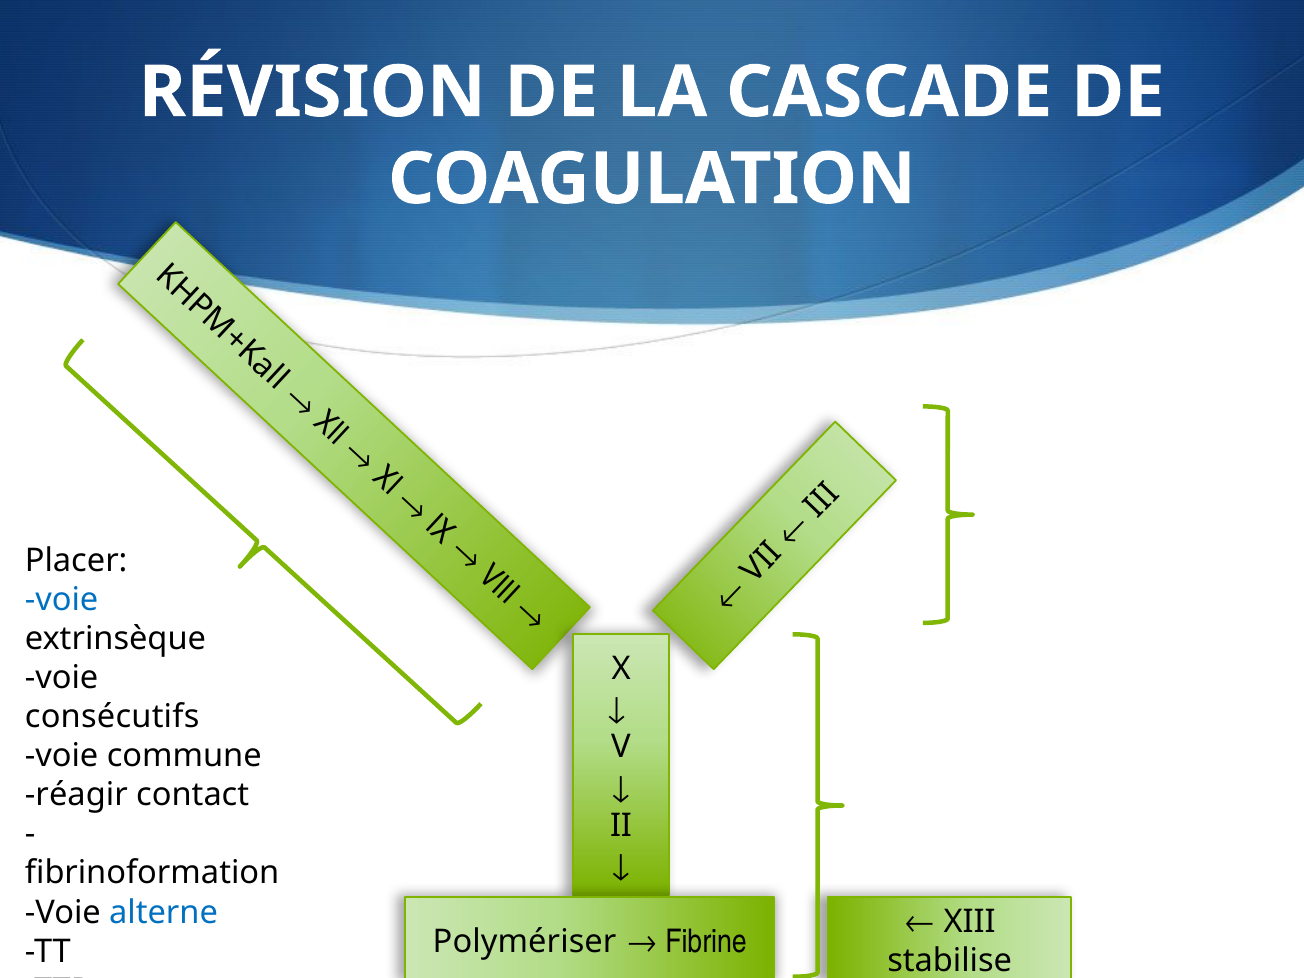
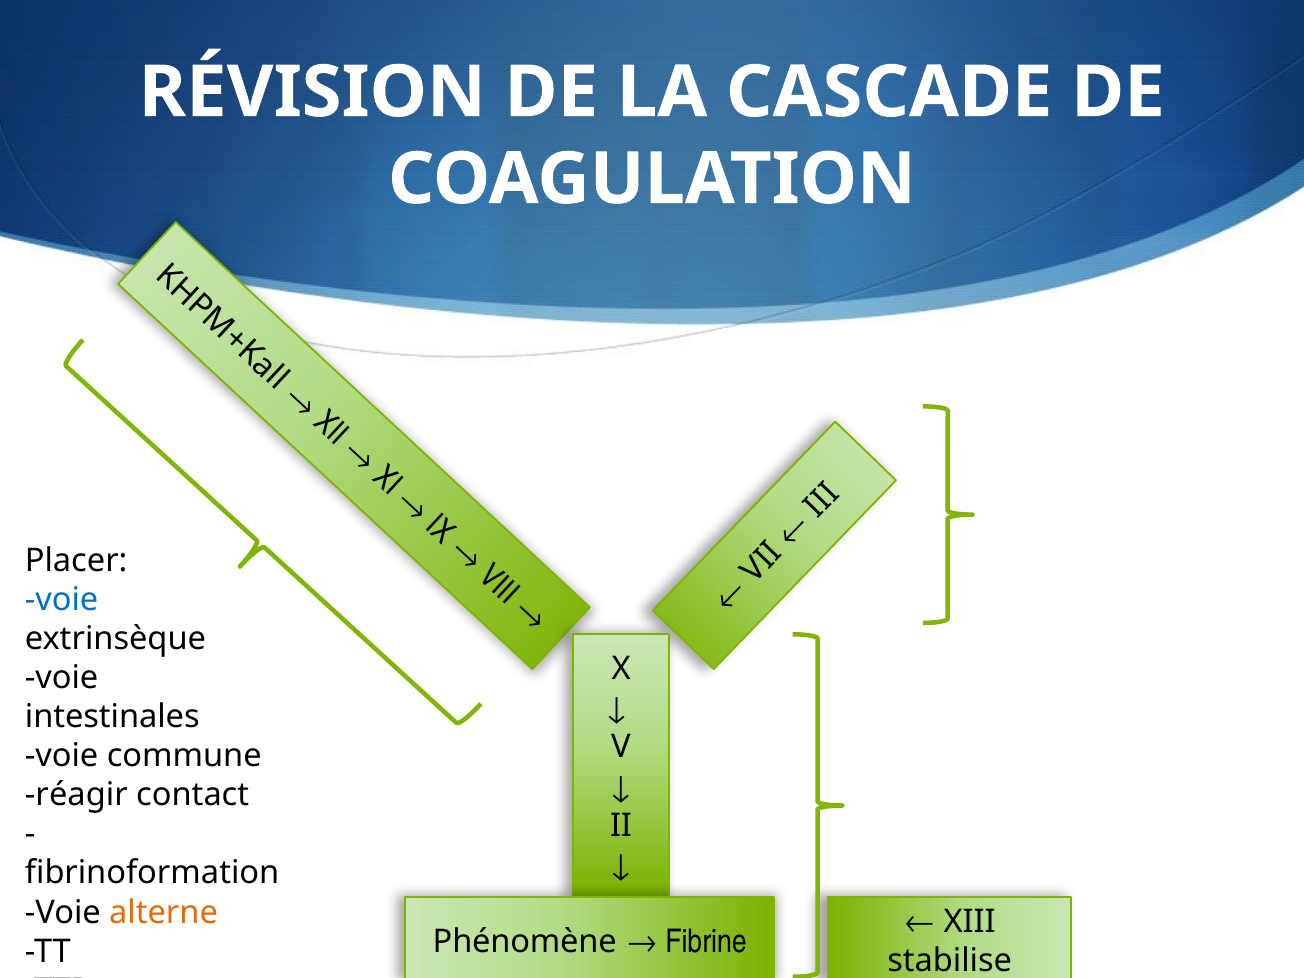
consécutifs: consécutifs -> intestinales (112, 717)
alterne colour: blue -> orange (164, 912)
Polymériser: Polymériser -> Phénomène (525, 941)
